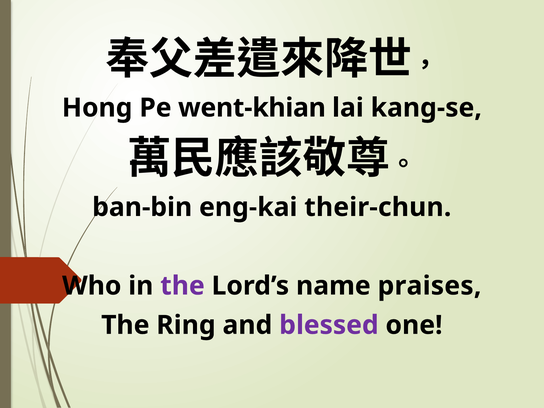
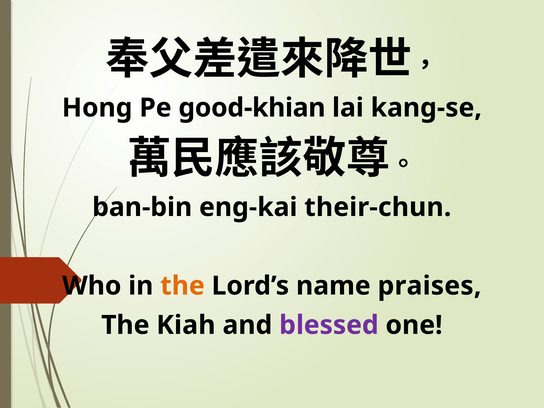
went-khian: went-khian -> good-khian (252, 108)
the colour: purple -> orange (182, 286)
Ring: Ring -> Kiah (186, 325)
